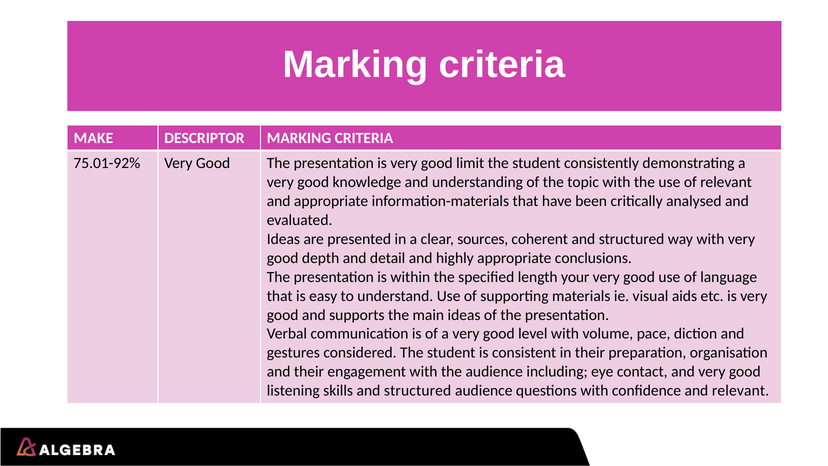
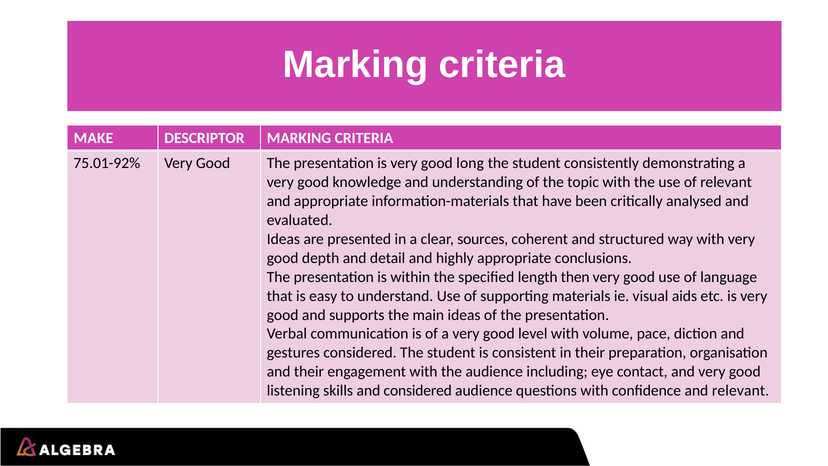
limit: limit -> long (470, 163)
your: your -> then (575, 277)
skills and structured: structured -> considered (418, 391)
